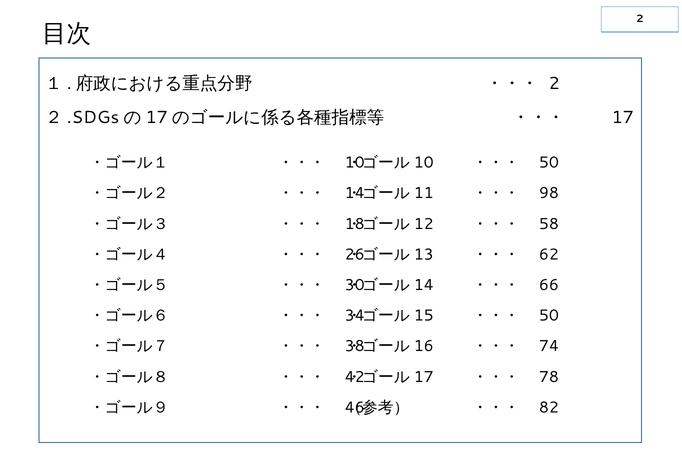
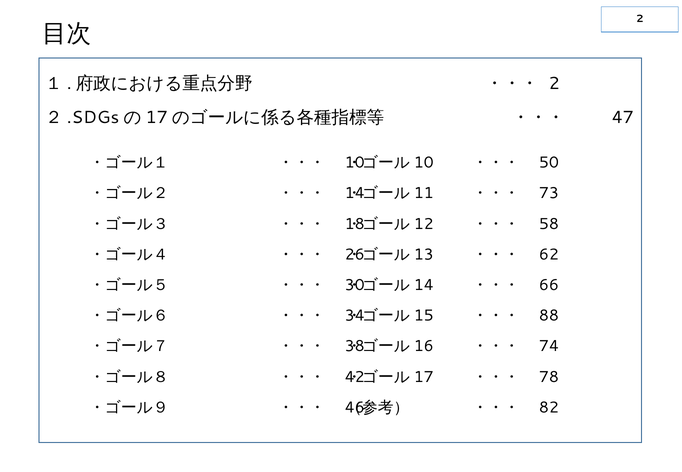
17: 17 -> 47 (623, 117)
98: 98 -> 73 (549, 193)
50: 50 -> 88 (549, 316)
